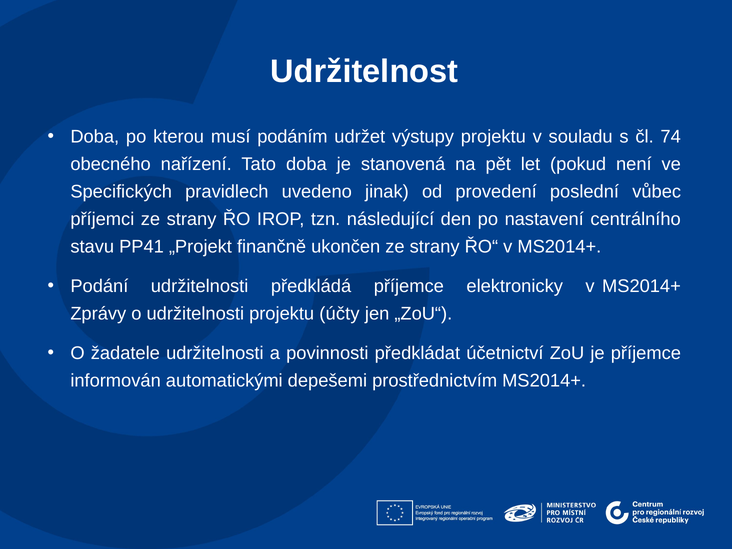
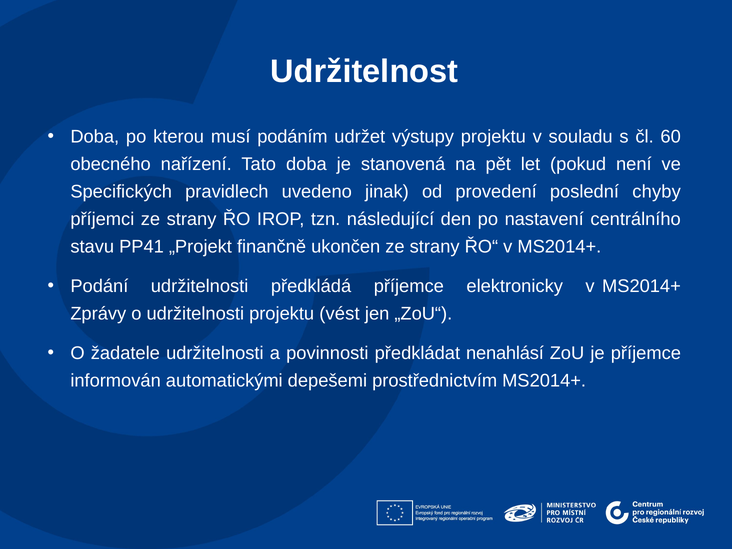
74: 74 -> 60 (671, 137)
vůbec: vůbec -> chyby (657, 192)
účty: účty -> vést (339, 314)
účetnictví: účetnictví -> nenahlásí (505, 353)
